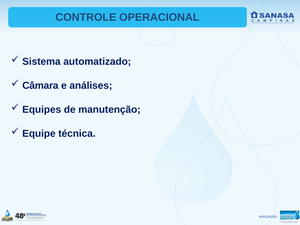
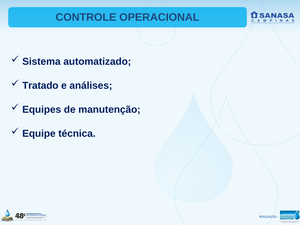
Câmara: Câmara -> Tratado (40, 86)
